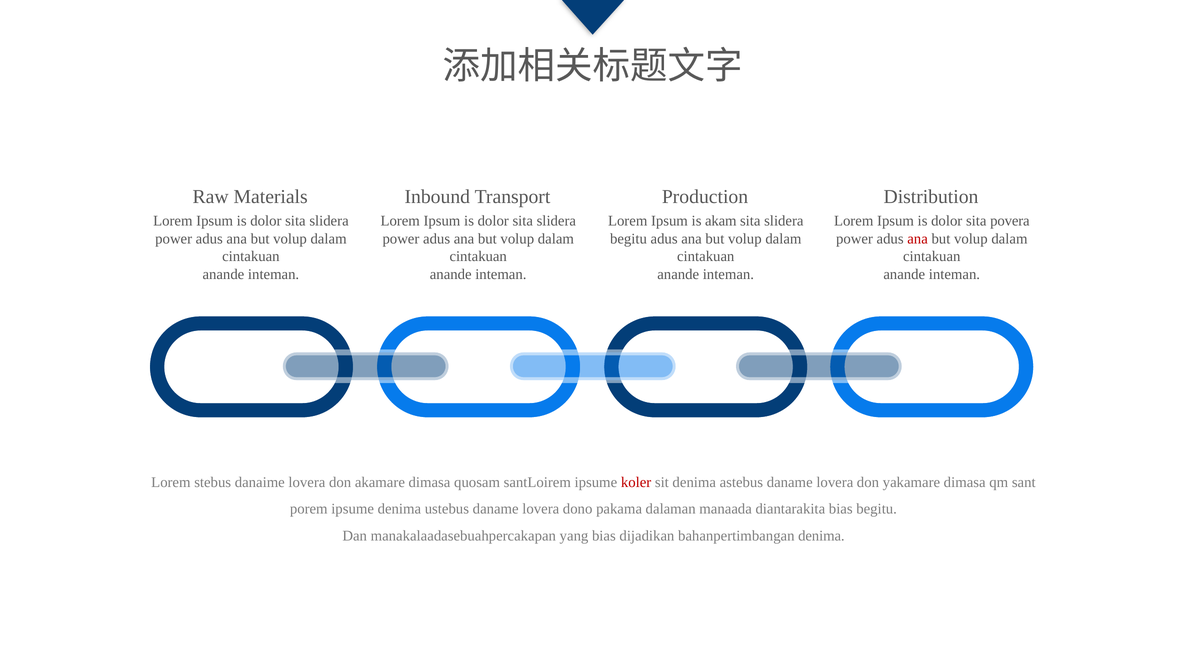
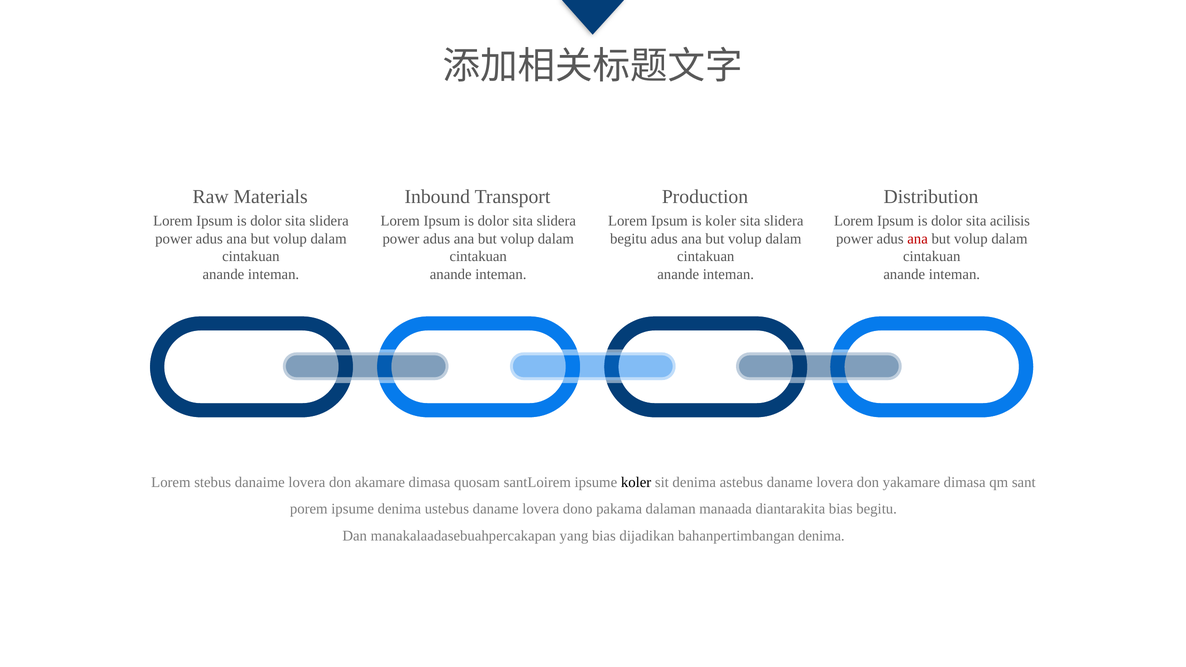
is akam: akam -> koler (721, 221)
povera: povera -> acilisis (1010, 221)
koler colour: red -> black (636, 483)
